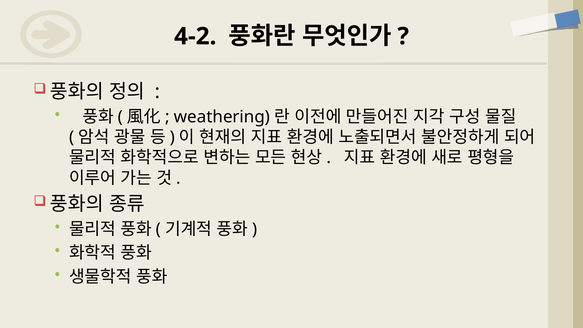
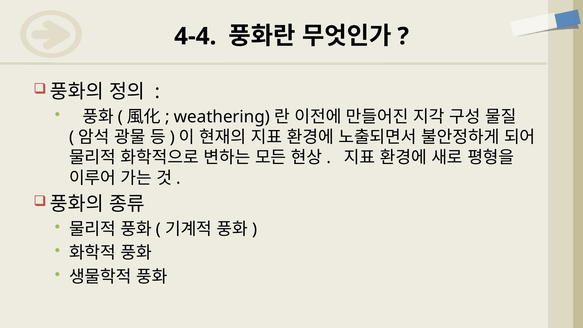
4-2: 4-2 -> 4-4 (195, 36)
